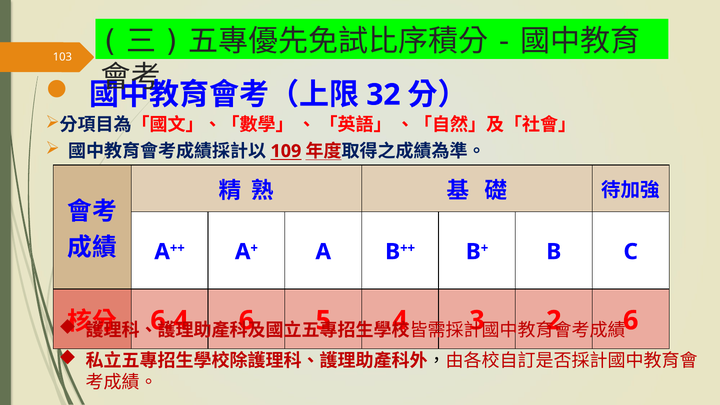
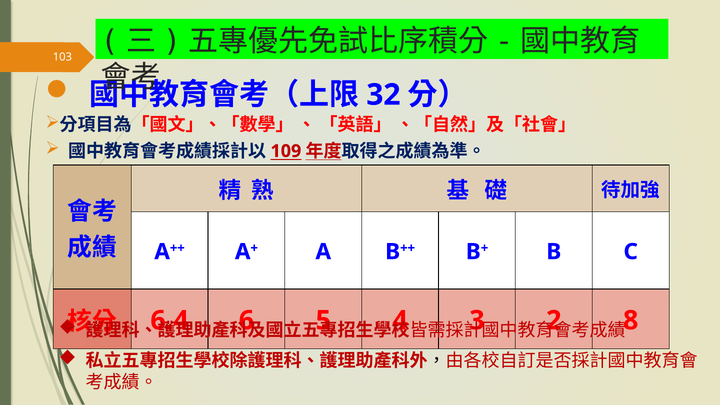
6: 6 -> 8 (631, 320)
